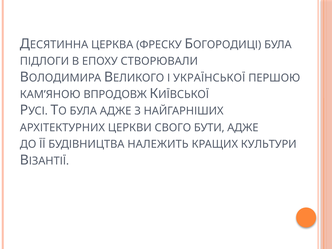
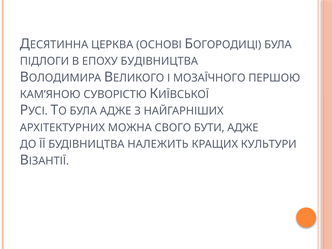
ФРЕСКУ: ФРЕСКУ -> ОСНОВІ (159, 45)
ЕПОХУ СТВОРЮВАЛИ: СТВОРЮВАЛИ -> БУДІВНИЦТВА (159, 61)
УКРАЇНСЬКОЇ: УКРАЇНСЬКОЇ -> МОЗАЇЧНОГО (209, 78)
ВПРОДОВЖ: ВПРОДОВЖ -> СУВОРІСТЮ (115, 94)
ЦЕРКВИ: ЦЕРКВИ -> МОЖНА (130, 128)
